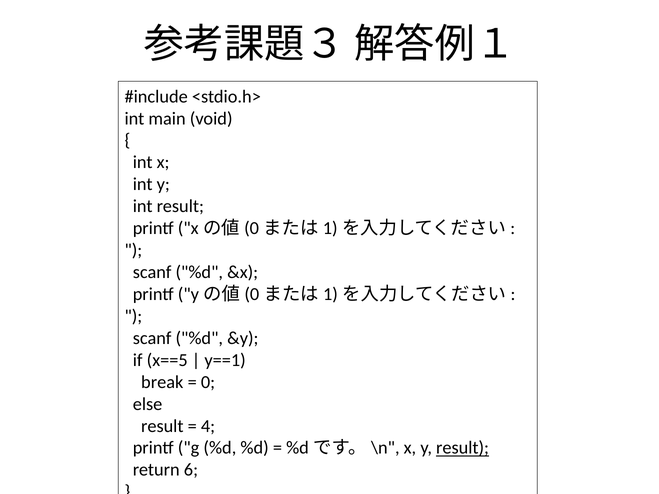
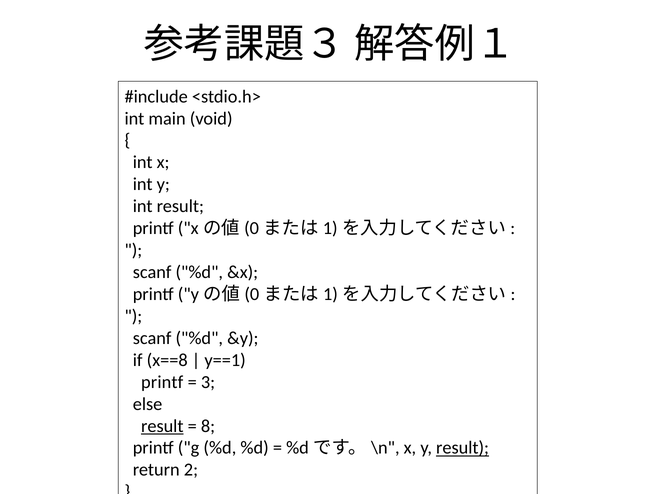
x==5: x==5 -> x==8 (167, 360)
break: break -> printf (162, 382)
0: 0 -> 3 (208, 382)
result underline: none -> present (162, 426)
4: 4 -> 8 (208, 426)
6: 6 -> 2 (191, 470)
